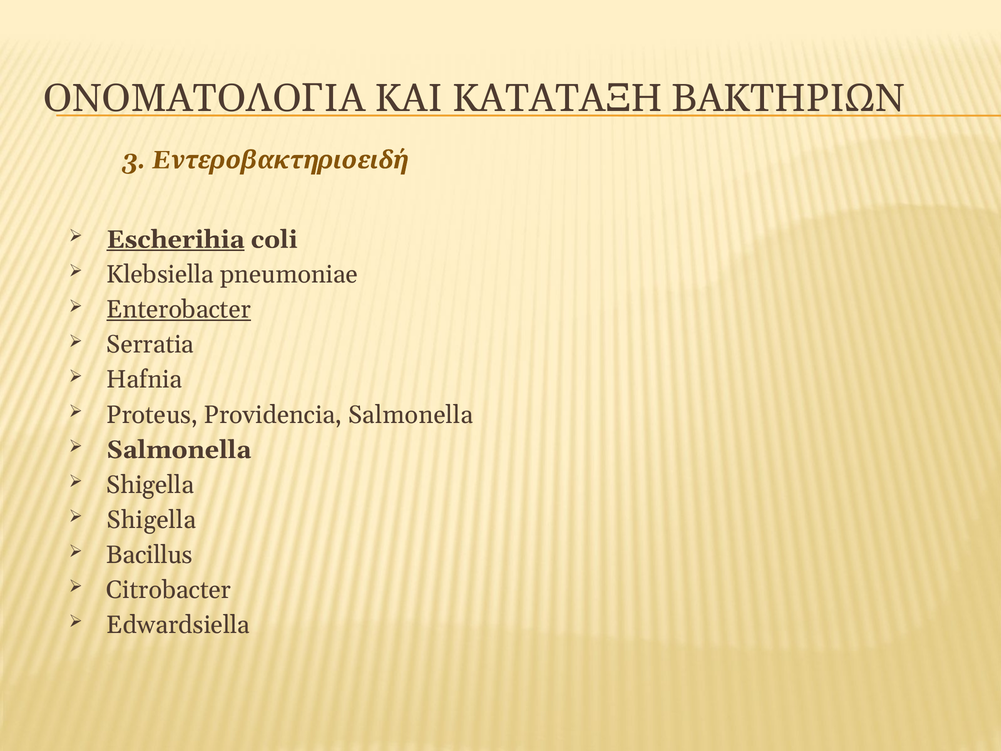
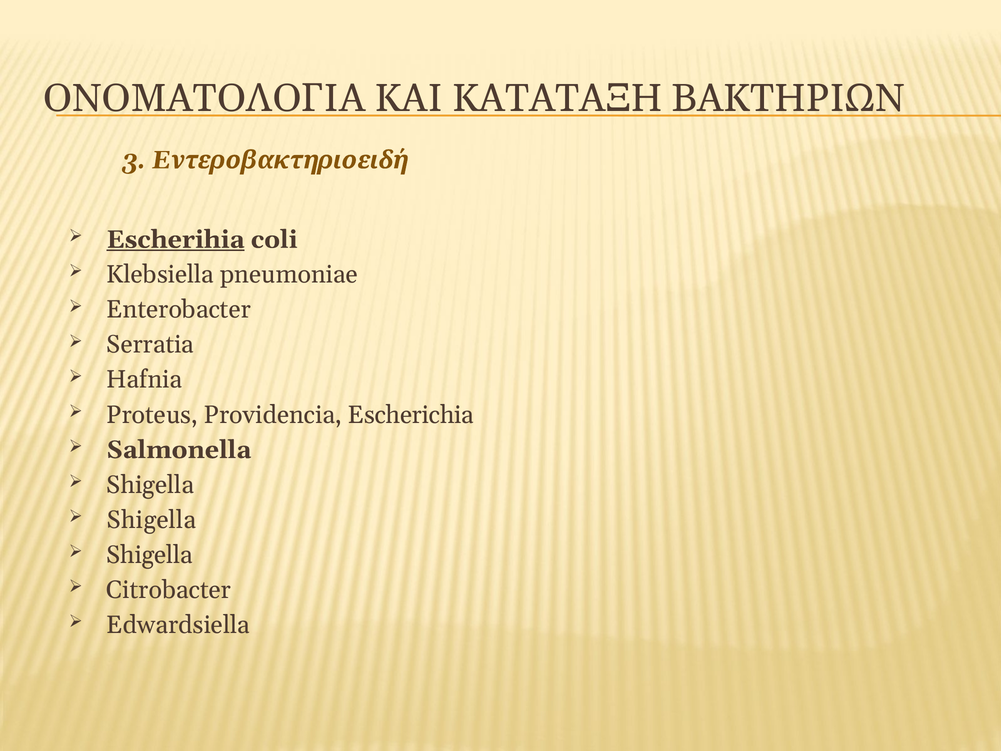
Enterobacter underline: present -> none (179, 309)
Providencia Salmonella: Salmonella -> Escherichia (411, 415)
Bacillus: Bacillus -> Shigella (150, 555)
